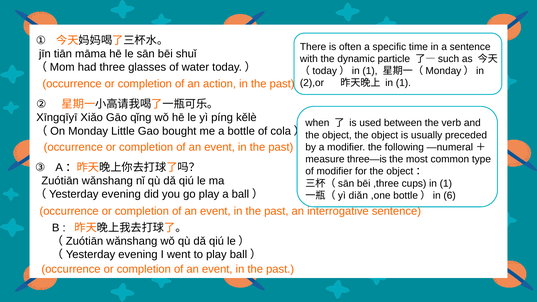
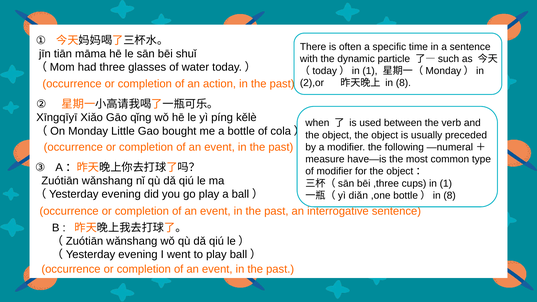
1: 1 -> 8 (403, 83)
three—is: three—is -> have—is (367, 159)
bottle）in 6: 6 -> 8 (450, 195)
